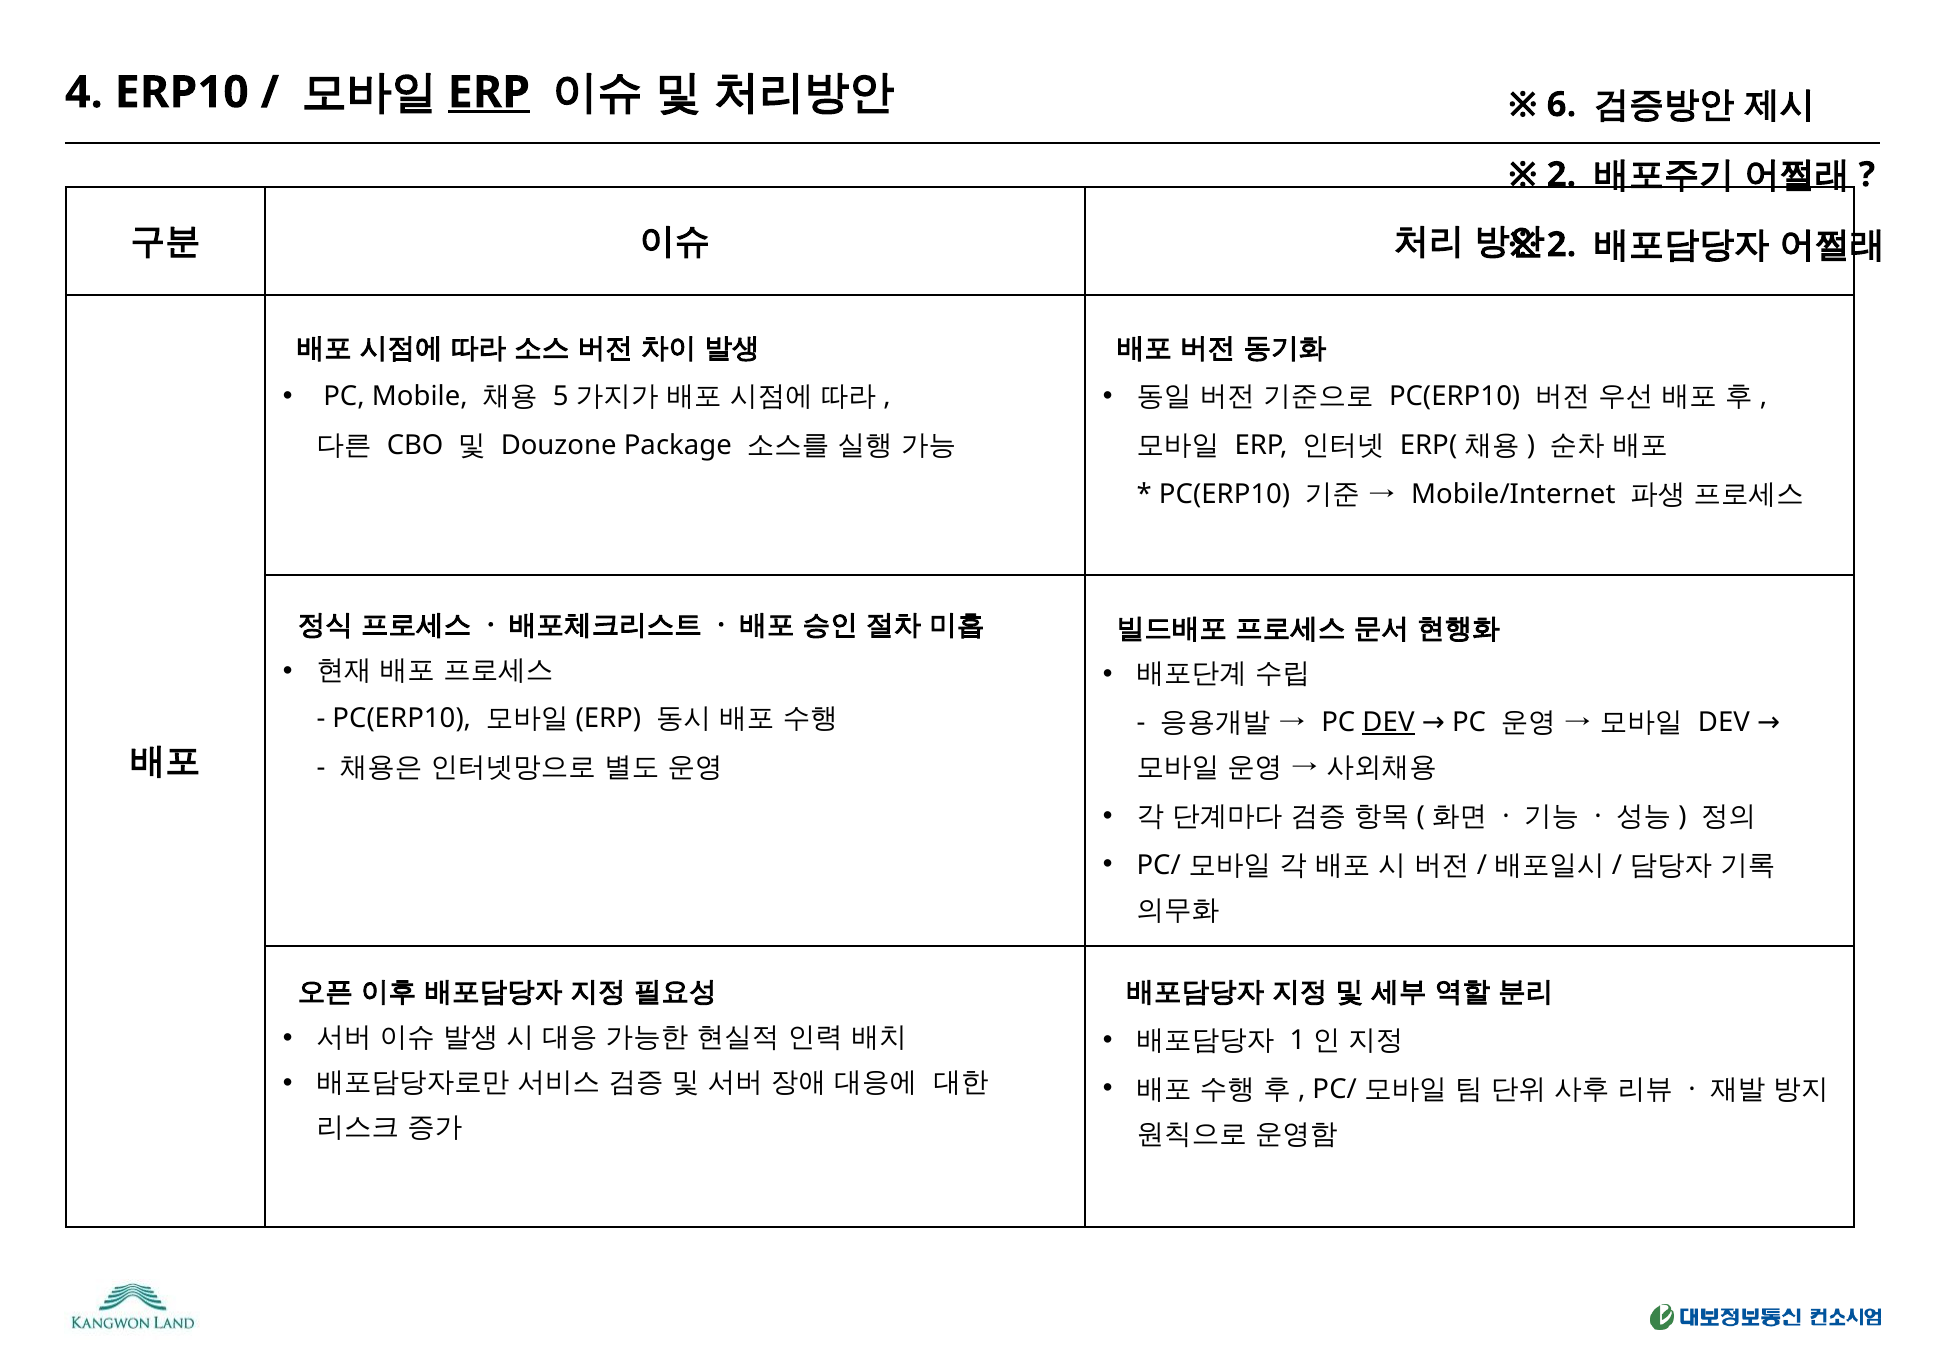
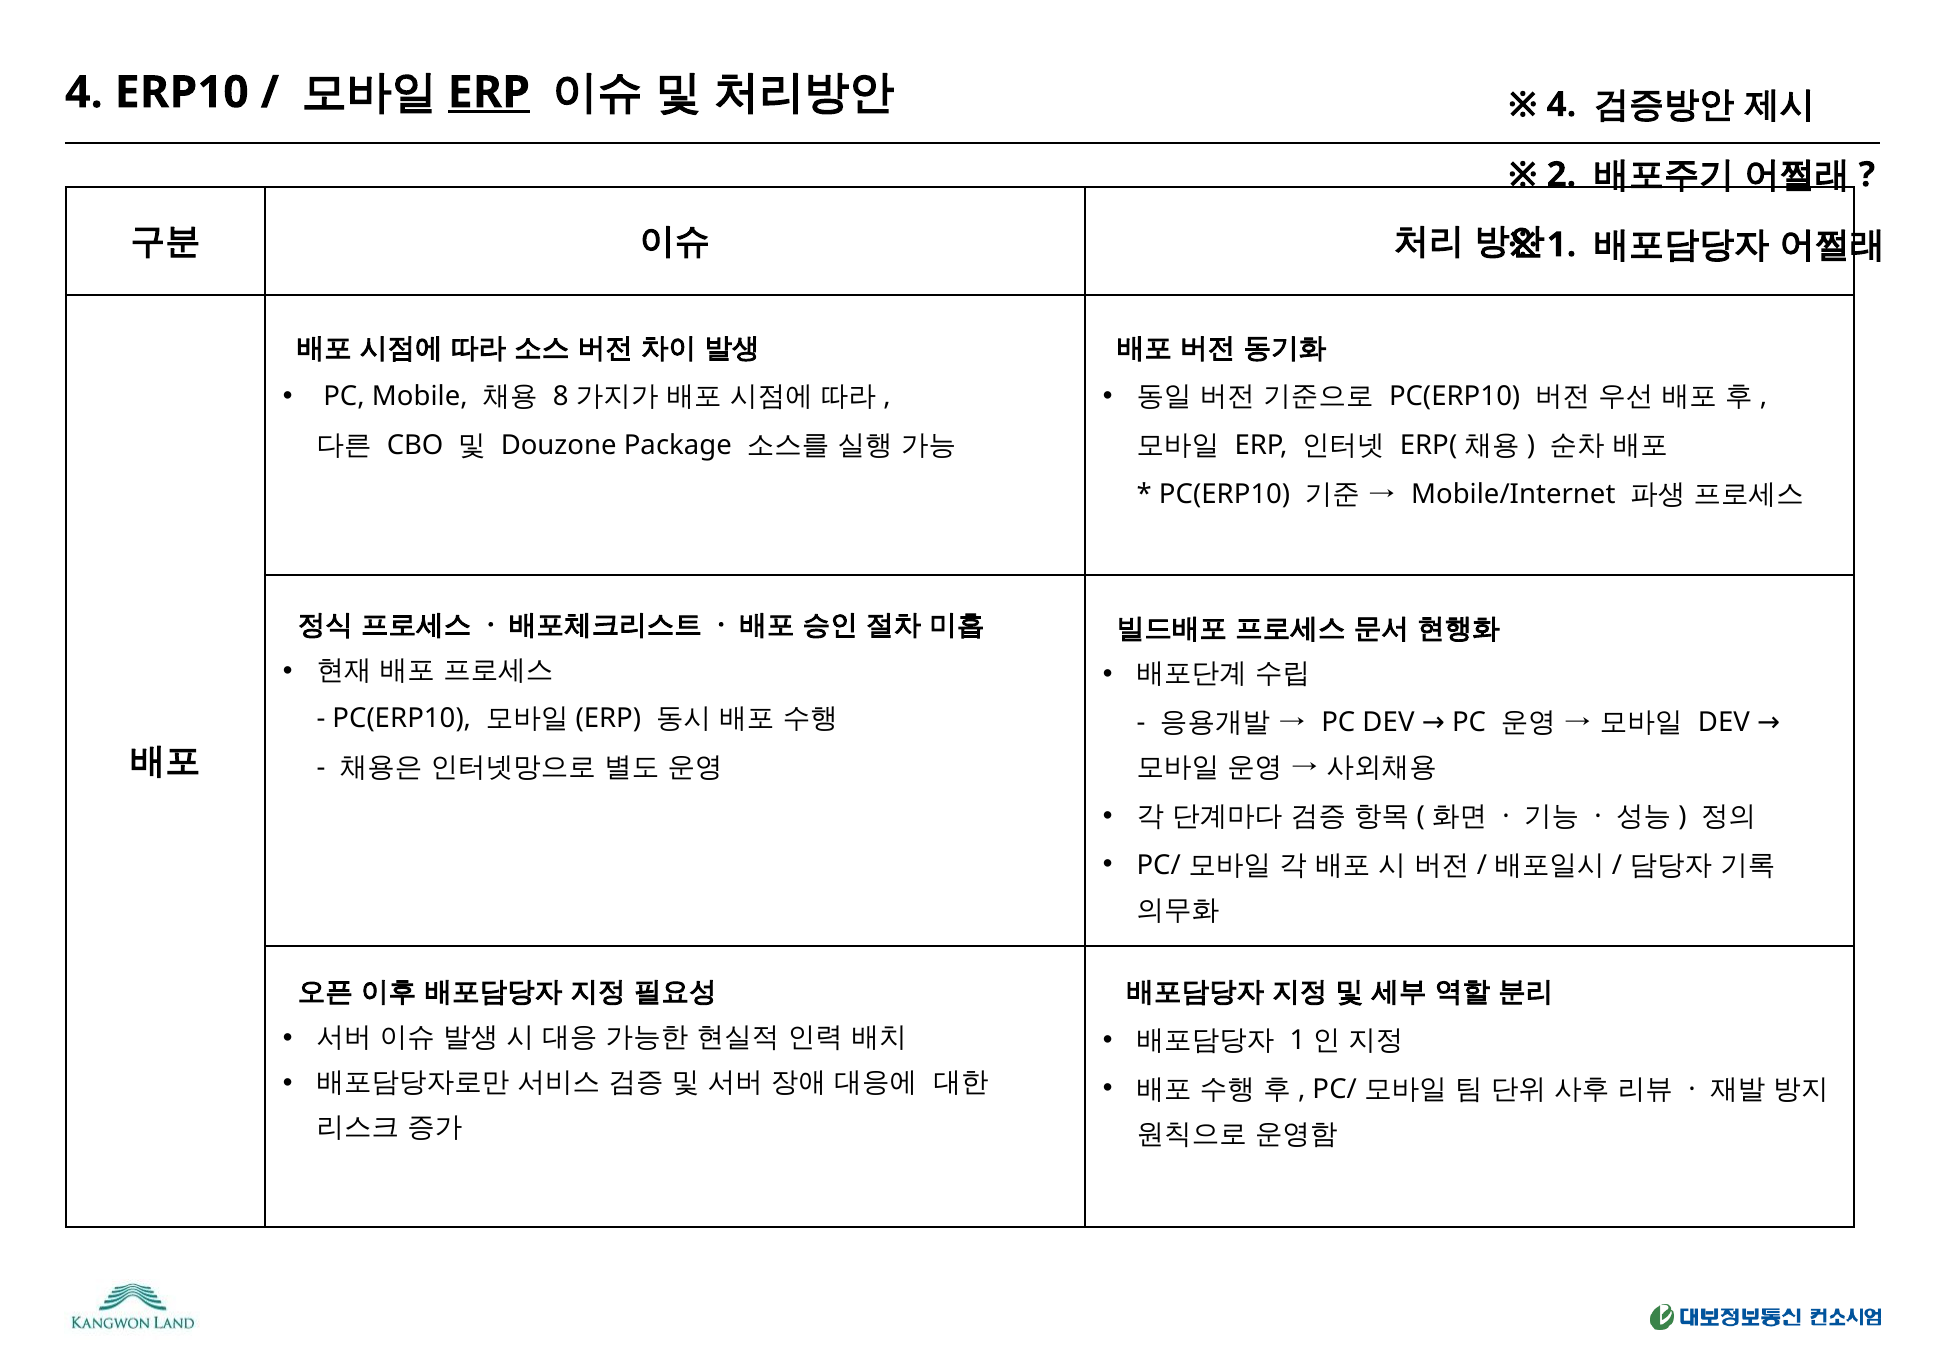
6: 6 -> 4 (1562, 105)
2: 2 -> 1 (1562, 245)
5: 5 -> 8 (561, 397)
DEV underline: present -> none (1389, 722)
